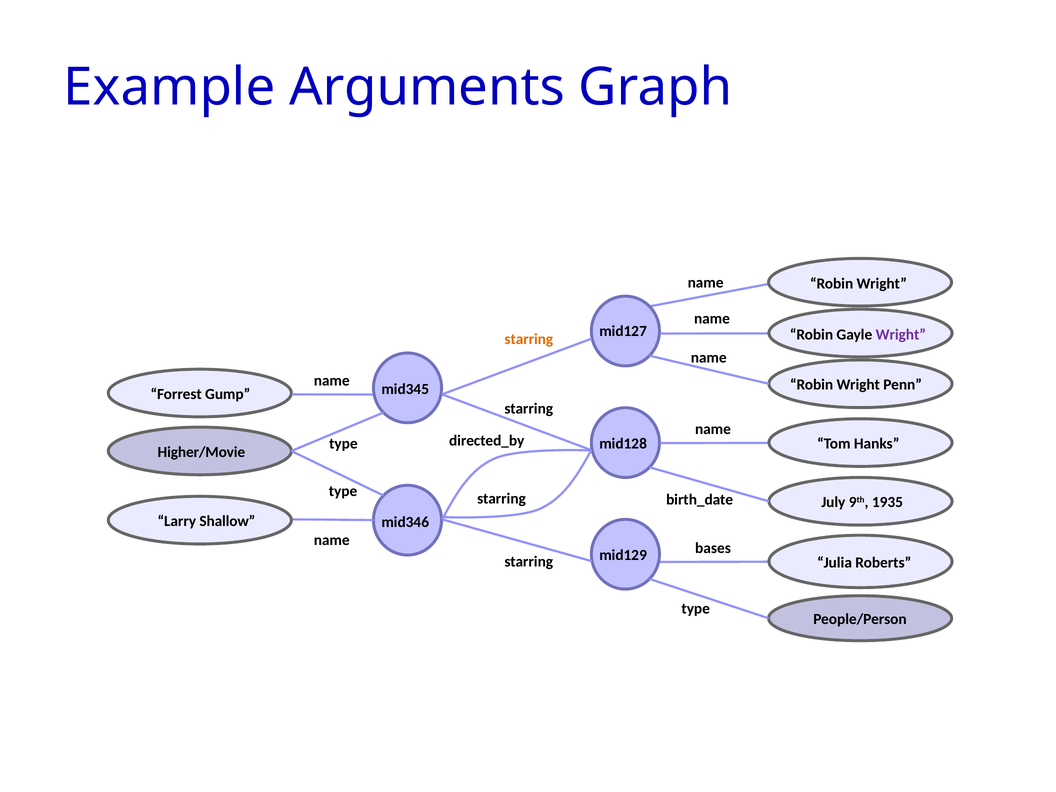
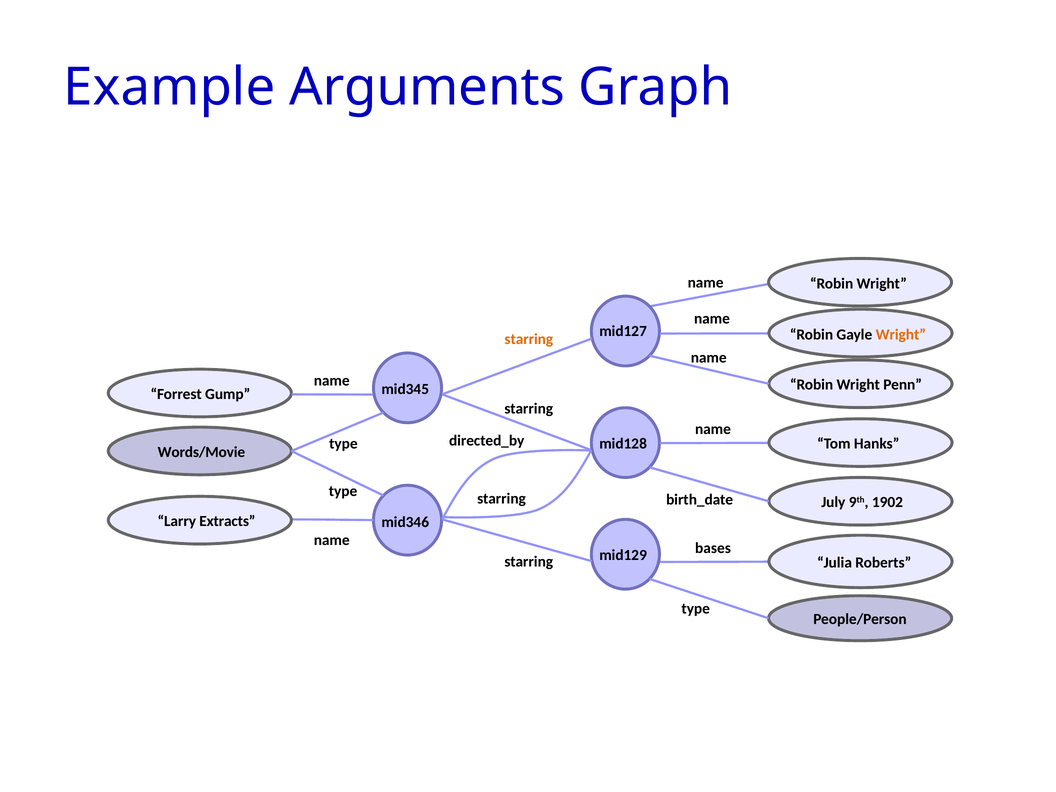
Wright colour: purple -> orange (901, 335)
Higher/Movie: Higher/Movie -> Words/Movie (201, 452)
1935: 1935 -> 1902 (887, 502)
Shallow: Shallow -> Extracts (227, 521)
